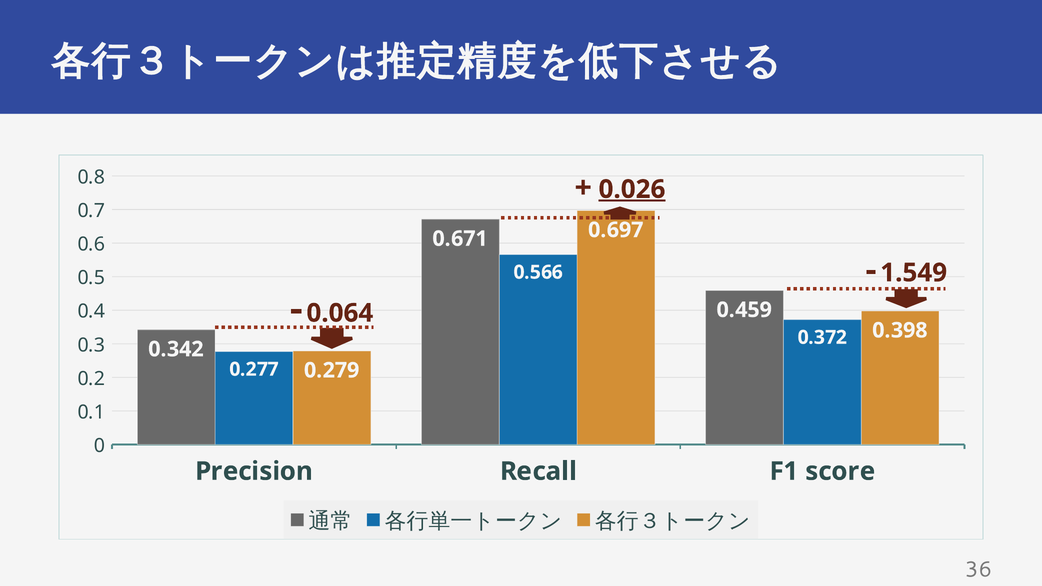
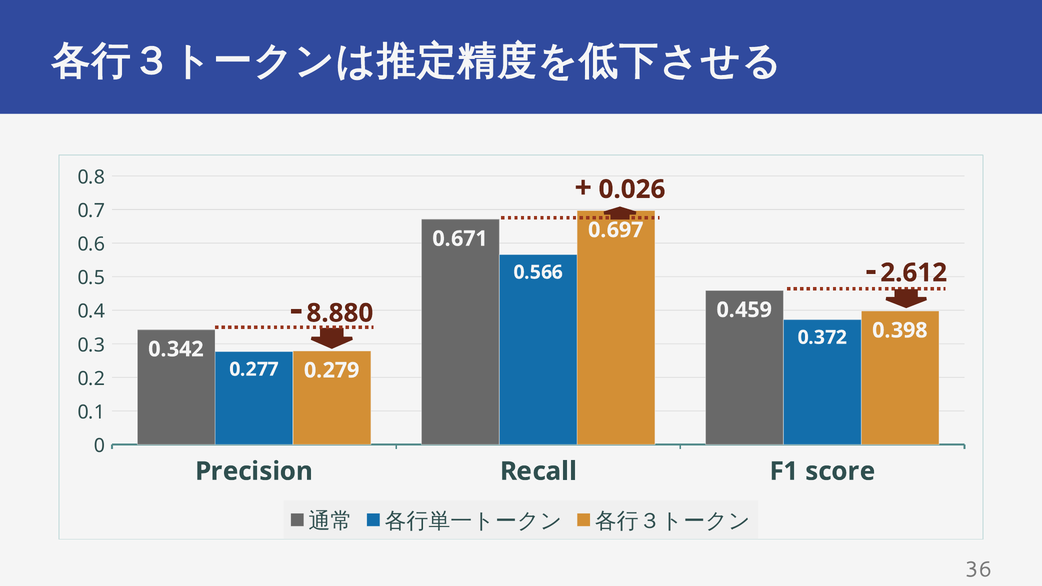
0.026 underline: present -> none (632, 189)
1.549: 1.549 -> 2.612 (914, 273)
0.064: 0.064 -> 8.880 (340, 313)
